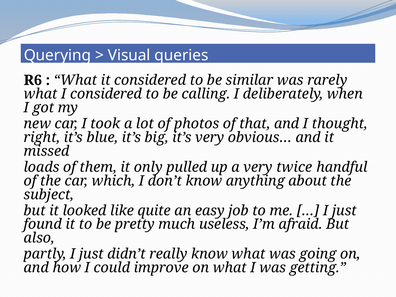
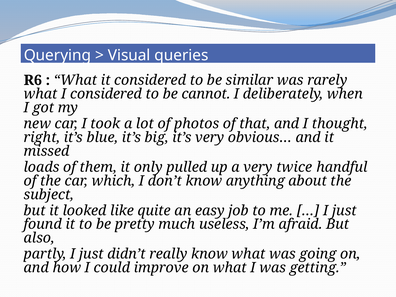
calling: calling -> cannot (206, 94)
